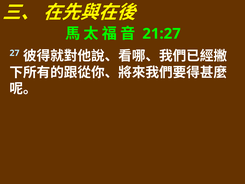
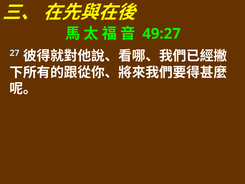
21:27: 21:27 -> 49:27 (162, 34)
